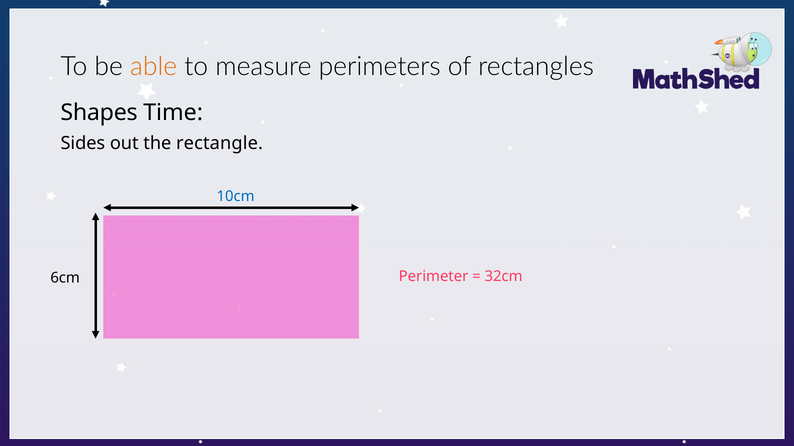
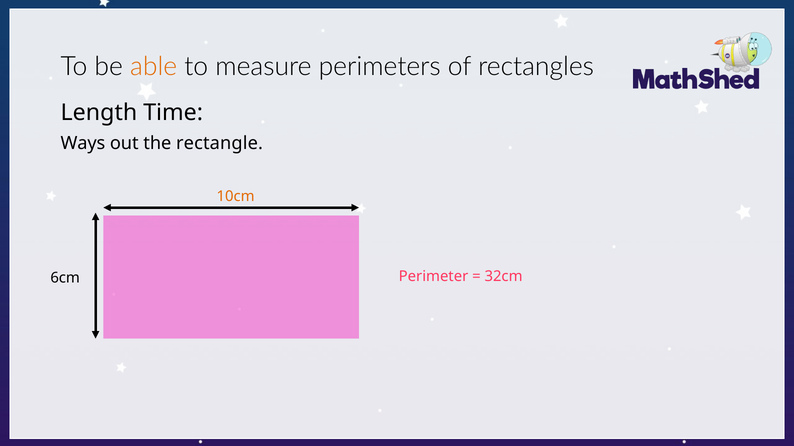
Shapes: Shapes -> Length (99, 113)
Sides: Sides -> Ways (83, 143)
10cm colour: blue -> orange (236, 197)
